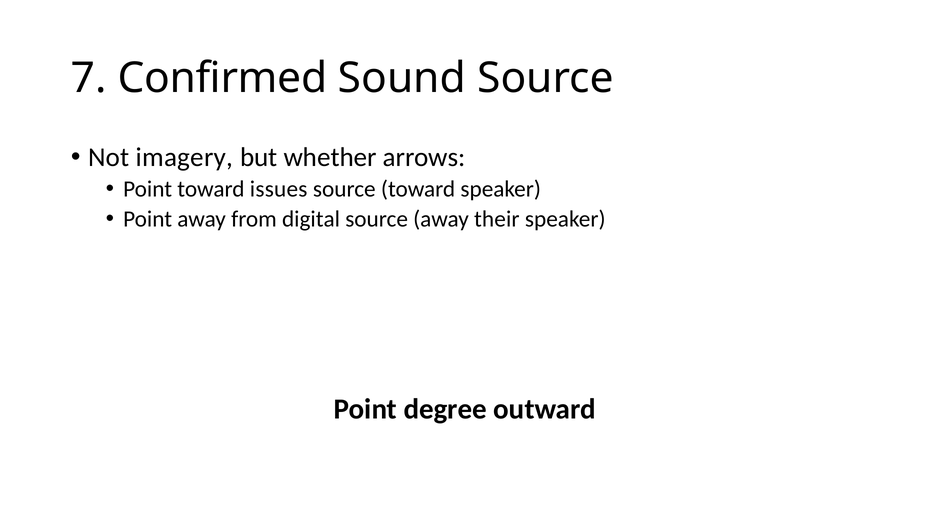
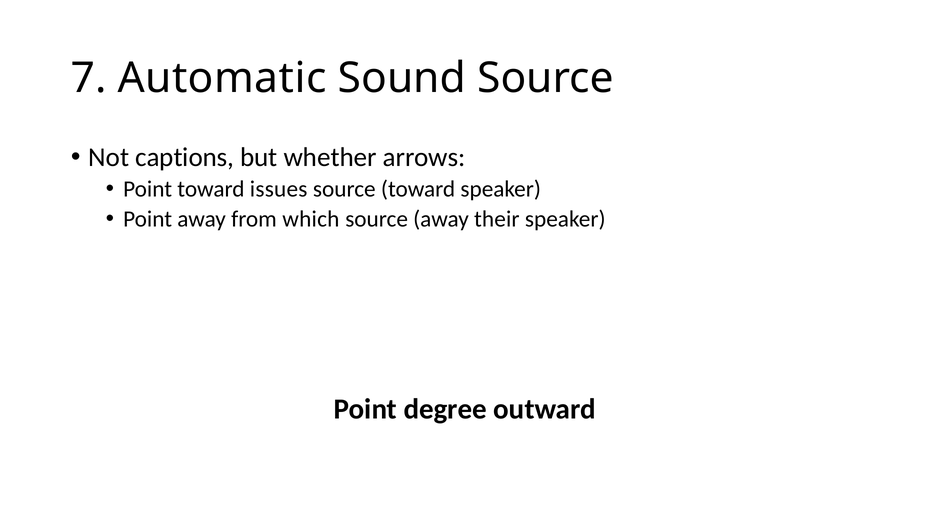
Confirmed: Confirmed -> Automatic (222, 78)
imagery: imagery -> captions (185, 157)
digital: digital -> which (311, 219)
